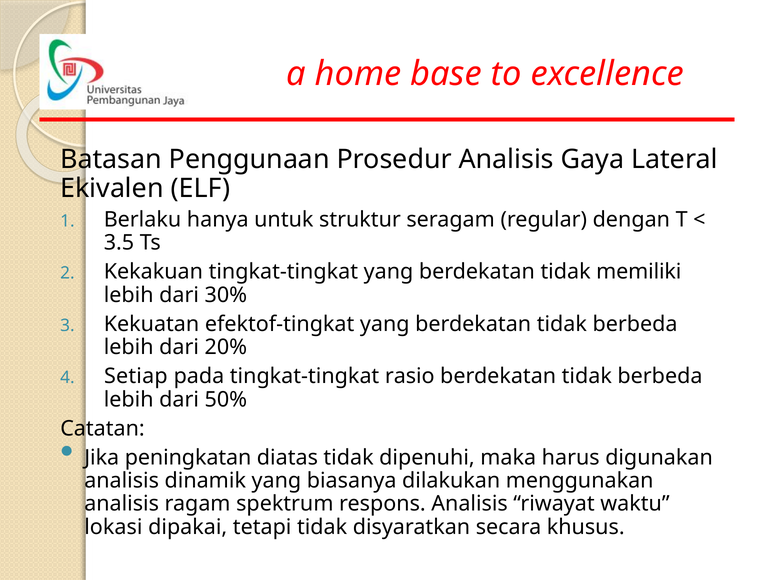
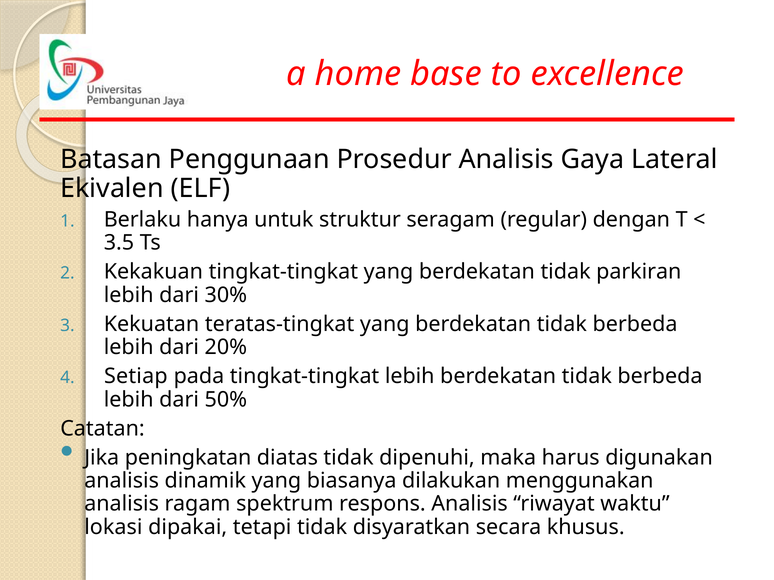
memiliki: memiliki -> parkiran (639, 272)
efektof-tingkat: efektof-tingkat -> teratas-tingkat (280, 324)
tingkat-tingkat rasio: rasio -> lebih (410, 377)
